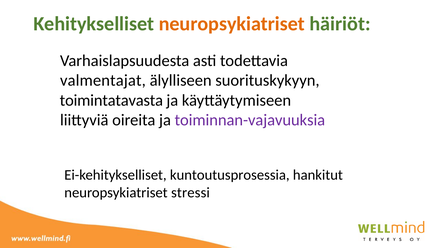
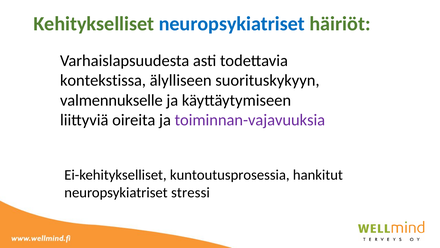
neuropsykiatriset colour: orange -> blue (232, 24)
valmentajat: valmentajat -> kontekstissa (103, 80)
toimintatavasta: toimintatavasta -> valmennukselle (111, 100)
